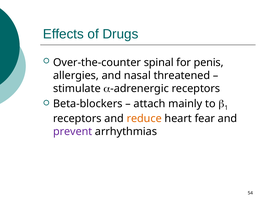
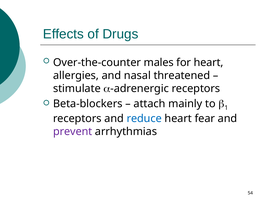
spinal: spinal -> males (159, 62)
for penis: penis -> heart (209, 62)
reduce colour: orange -> blue (144, 118)
